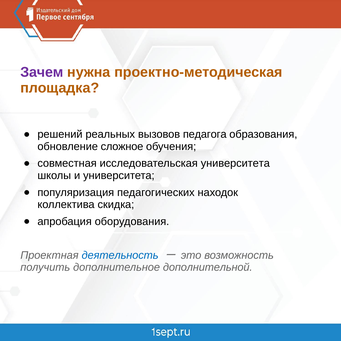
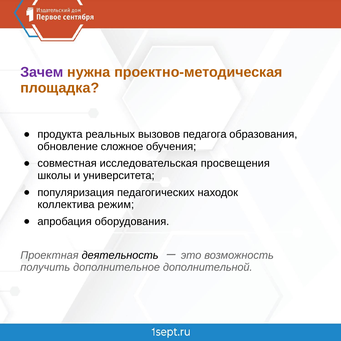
решений: решений -> продукта (60, 134)
исследовательская университета: университета -> просвещения (235, 163)
скидка: скидка -> режим (116, 205)
деятельность colour: blue -> black (120, 255)
